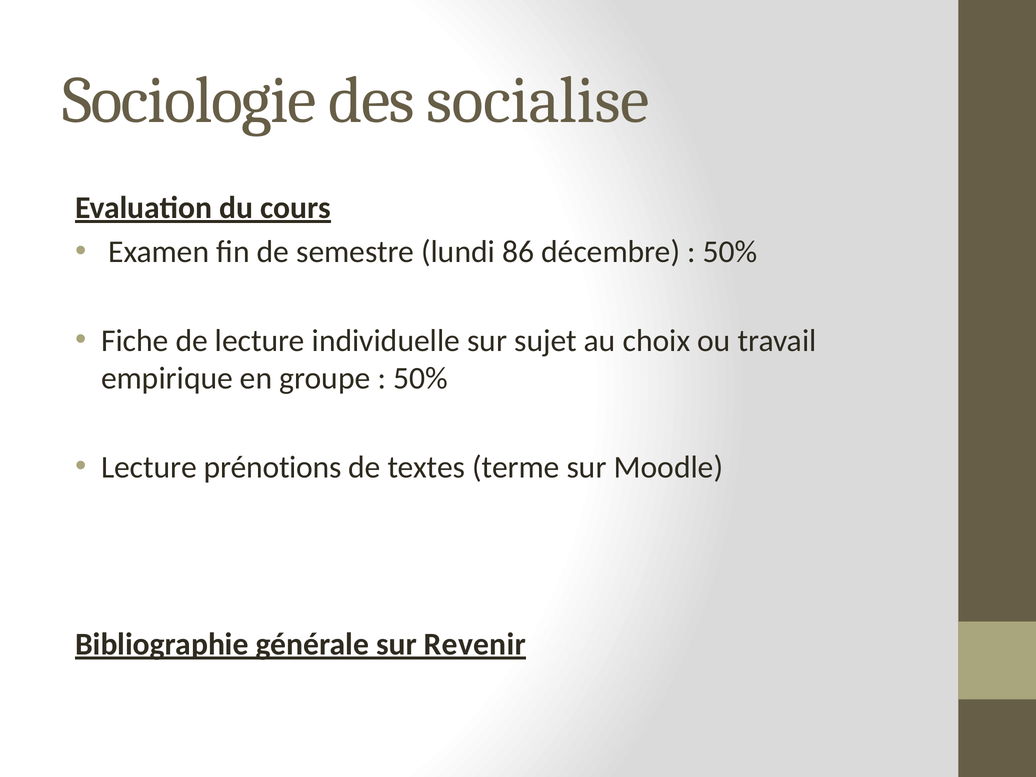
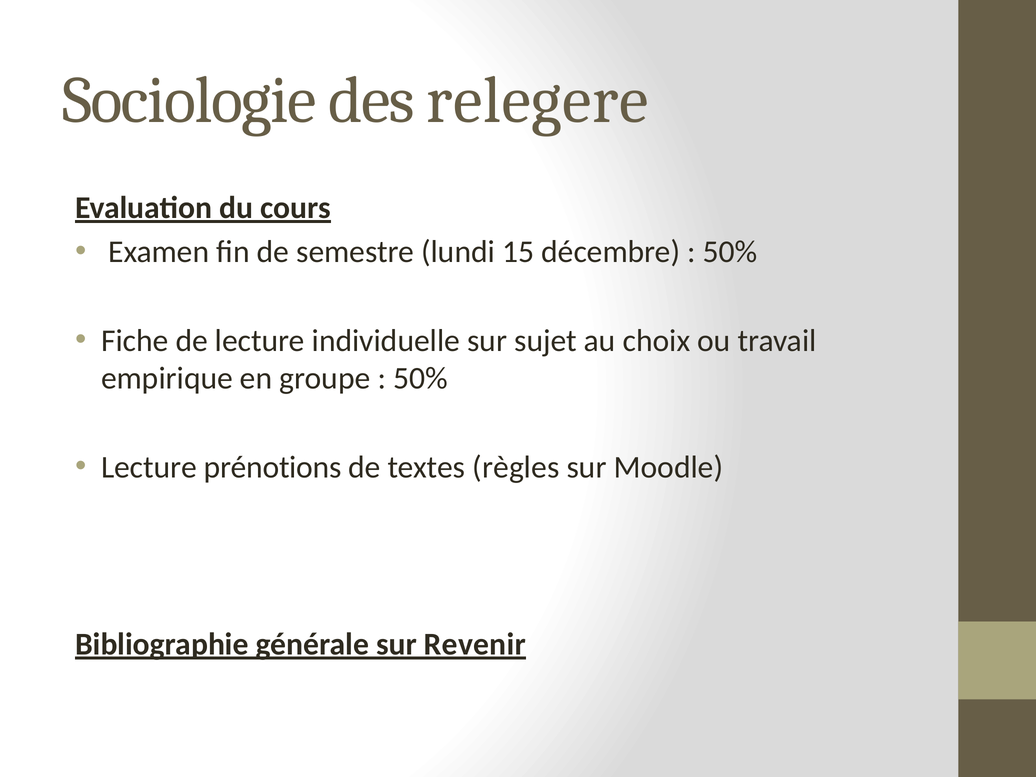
socialise: socialise -> relegere (537, 100)
86: 86 -> 15 (518, 252)
terme: terme -> règles (516, 467)
